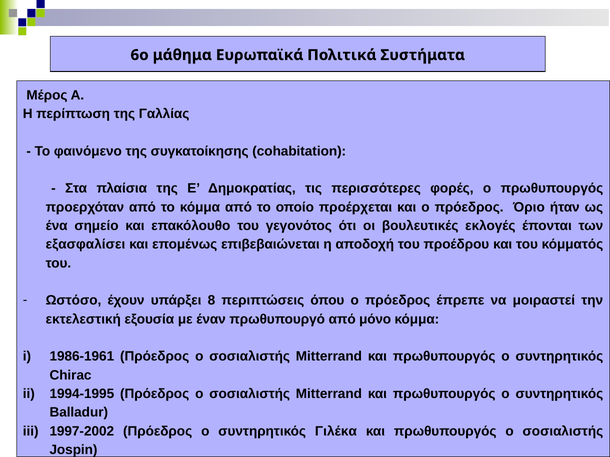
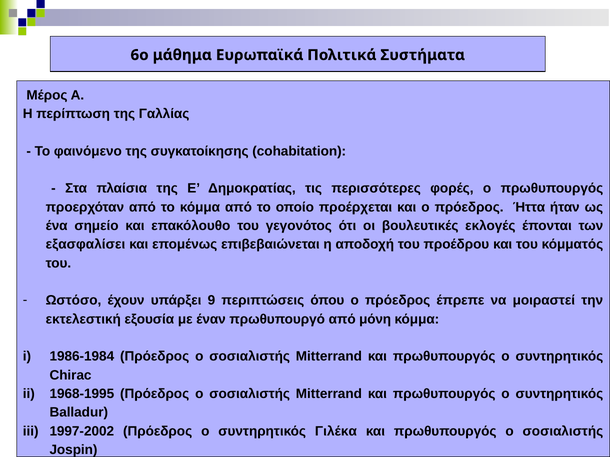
Όριο: Όριο -> Ήττα (529, 207)
8: 8 -> 9 (211, 301)
μόνο: μόνο -> μόνη (375, 320)
1986-1961: 1986-1961 -> 1986-1984 (82, 357)
1994-1995: 1994-1995 -> 1968-1995 (82, 394)
